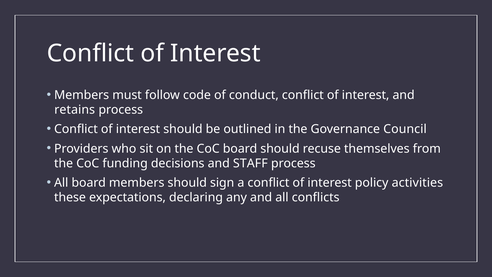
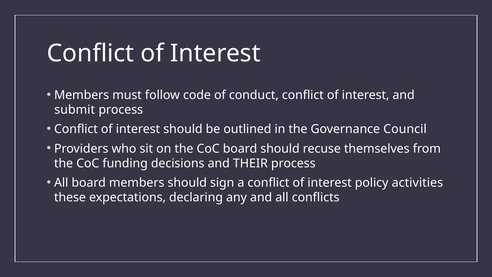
retains: retains -> submit (75, 110)
STAFF: STAFF -> THEIR (250, 163)
